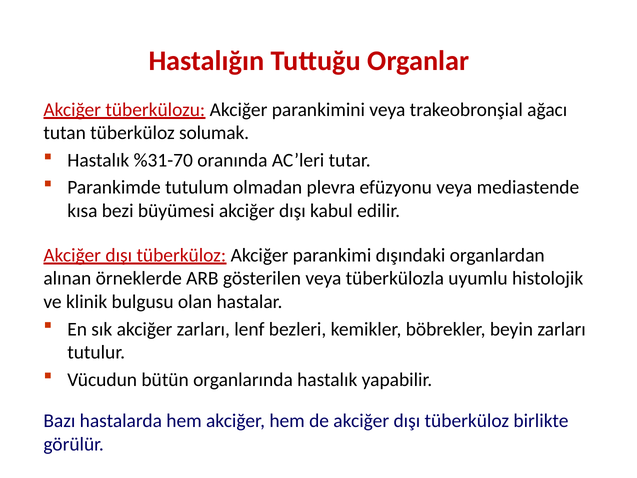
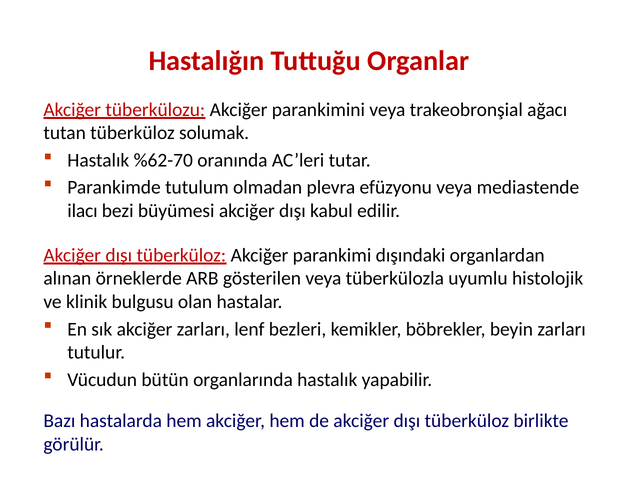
%31-70: %31-70 -> %62-70 (163, 160)
kısa: kısa -> ilacı (82, 211)
